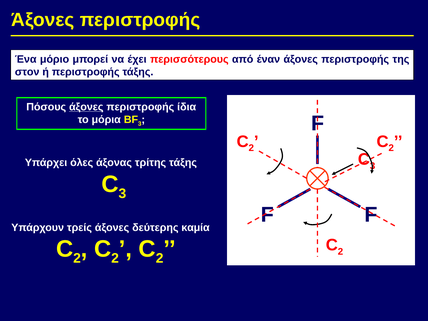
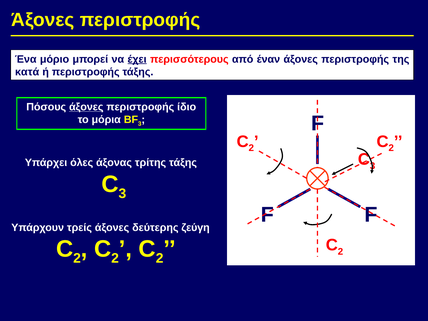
έχει underline: none -> present (137, 59)
στον: στον -> κατά (27, 72)
ίδια: ίδια -> ίδιο (187, 107)
καμία: καμία -> ζεύγη (195, 227)
